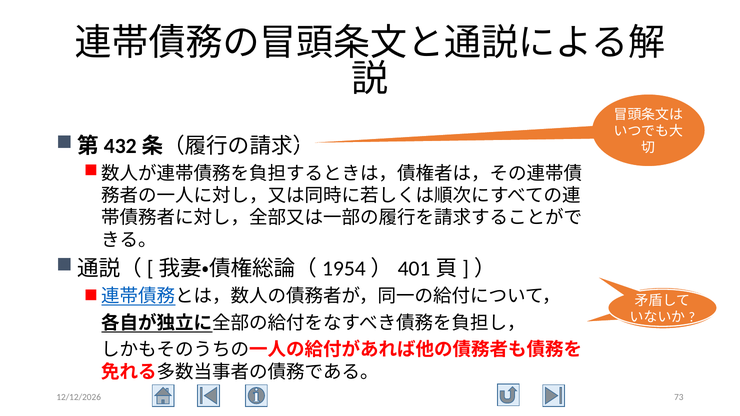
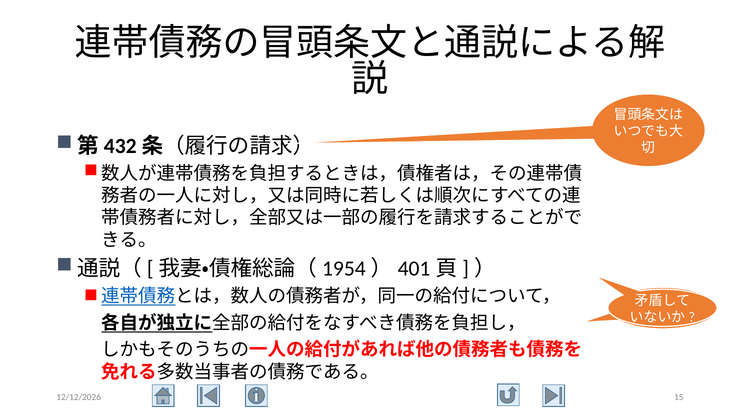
73: 73 -> 15 (679, 397)
